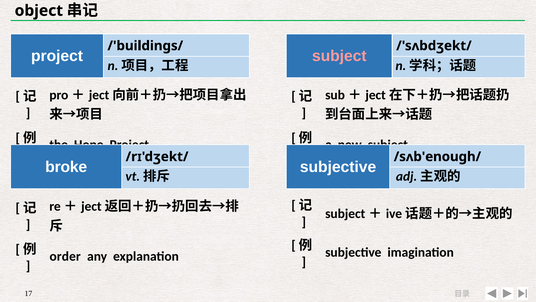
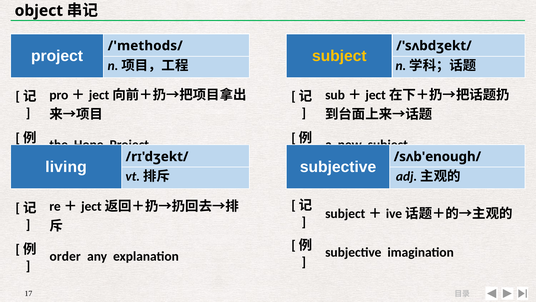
/'buildings/: /'buildings/ -> /'methods/ (145, 46)
subject colour: pink -> yellow (339, 56)
broke: broke -> living (66, 167)
